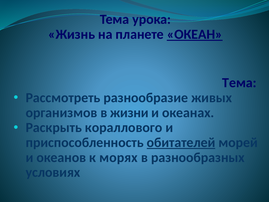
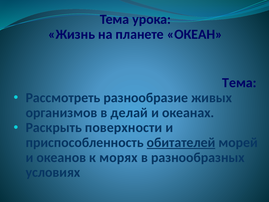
ОКЕАН underline: present -> none (195, 34)
жизни: жизни -> делай (129, 113)
кораллового: кораллового -> поверхности (124, 127)
